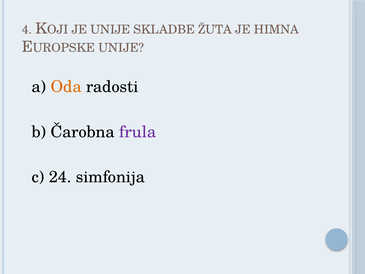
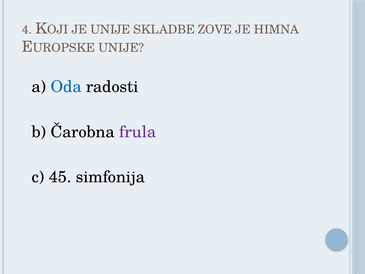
ŽUTA: ŽUTA -> ZOVE (215, 29)
Oda colour: orange -> blue (66, 87)
24: 24 -> 45 (60, 177)
